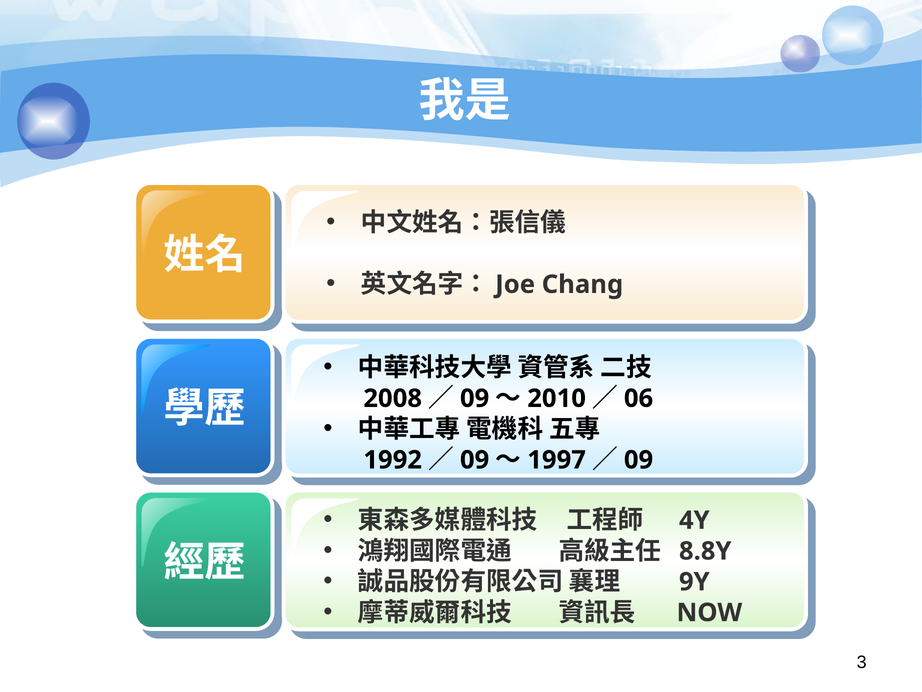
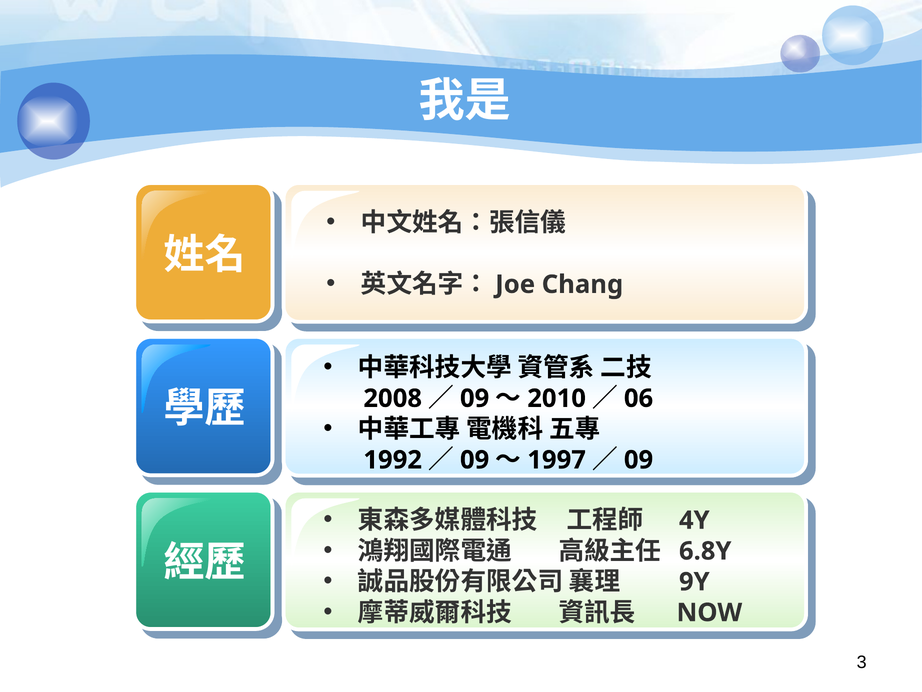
8.8Y: 8.8Y -> 6.8Y (705, 551)
